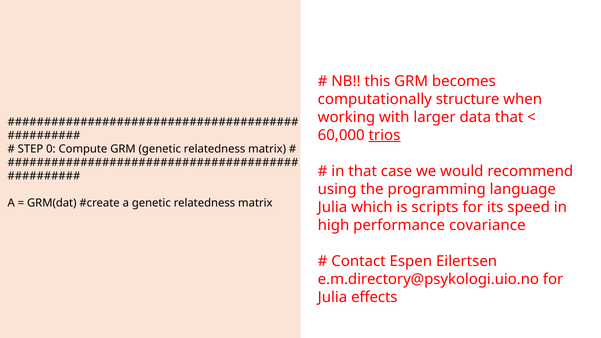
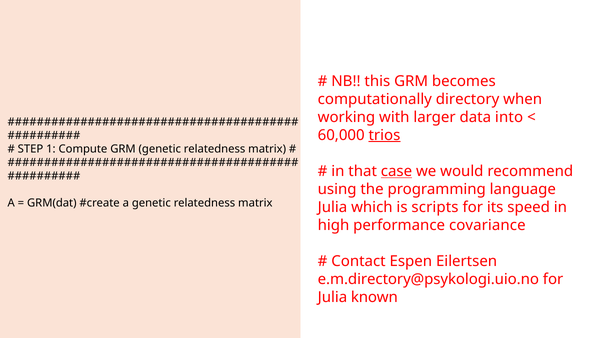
structure: structure -> directory (468, 99)
data that: that -> into (509, 117)
0: 0 -> 1 (51, 149)
case underline: none -> present (396, 171)
effects: effects -> known (374, 298)
